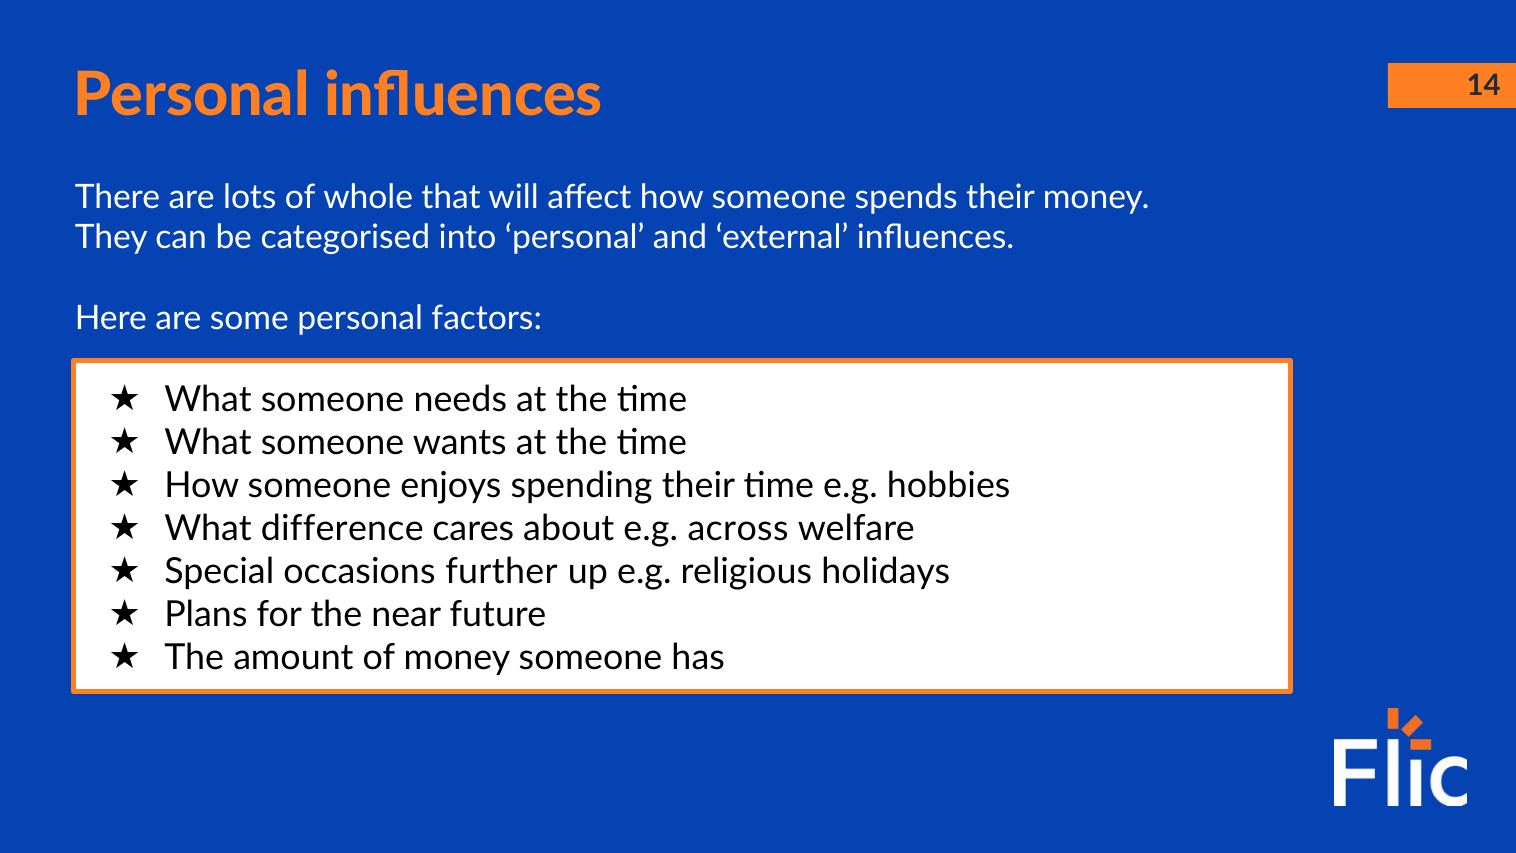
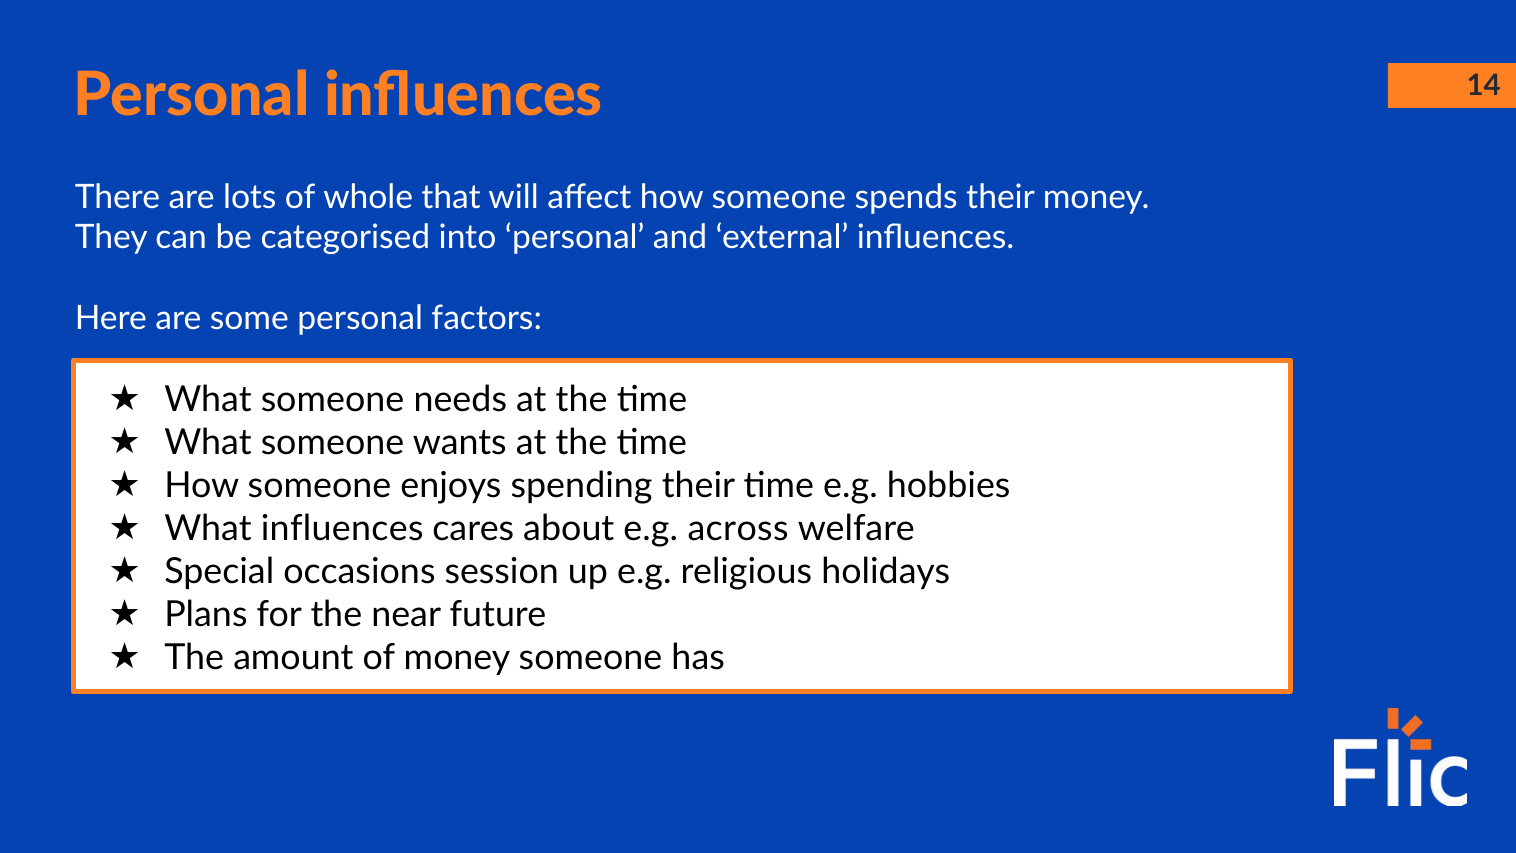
What difference: difference -> influences (342, 528)
further: further -> session (502, 571)
